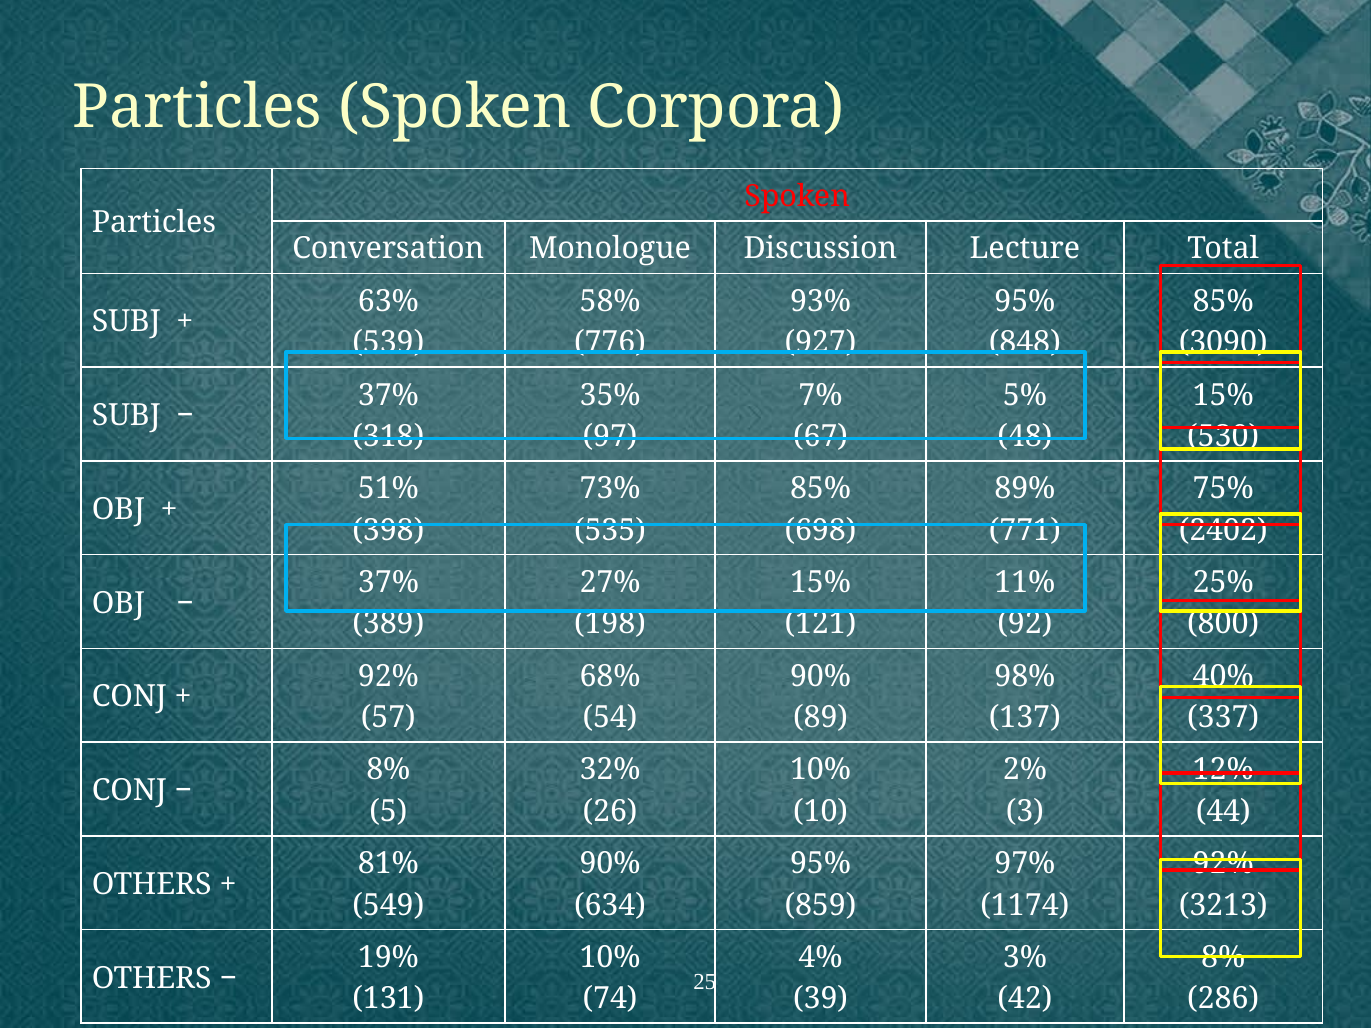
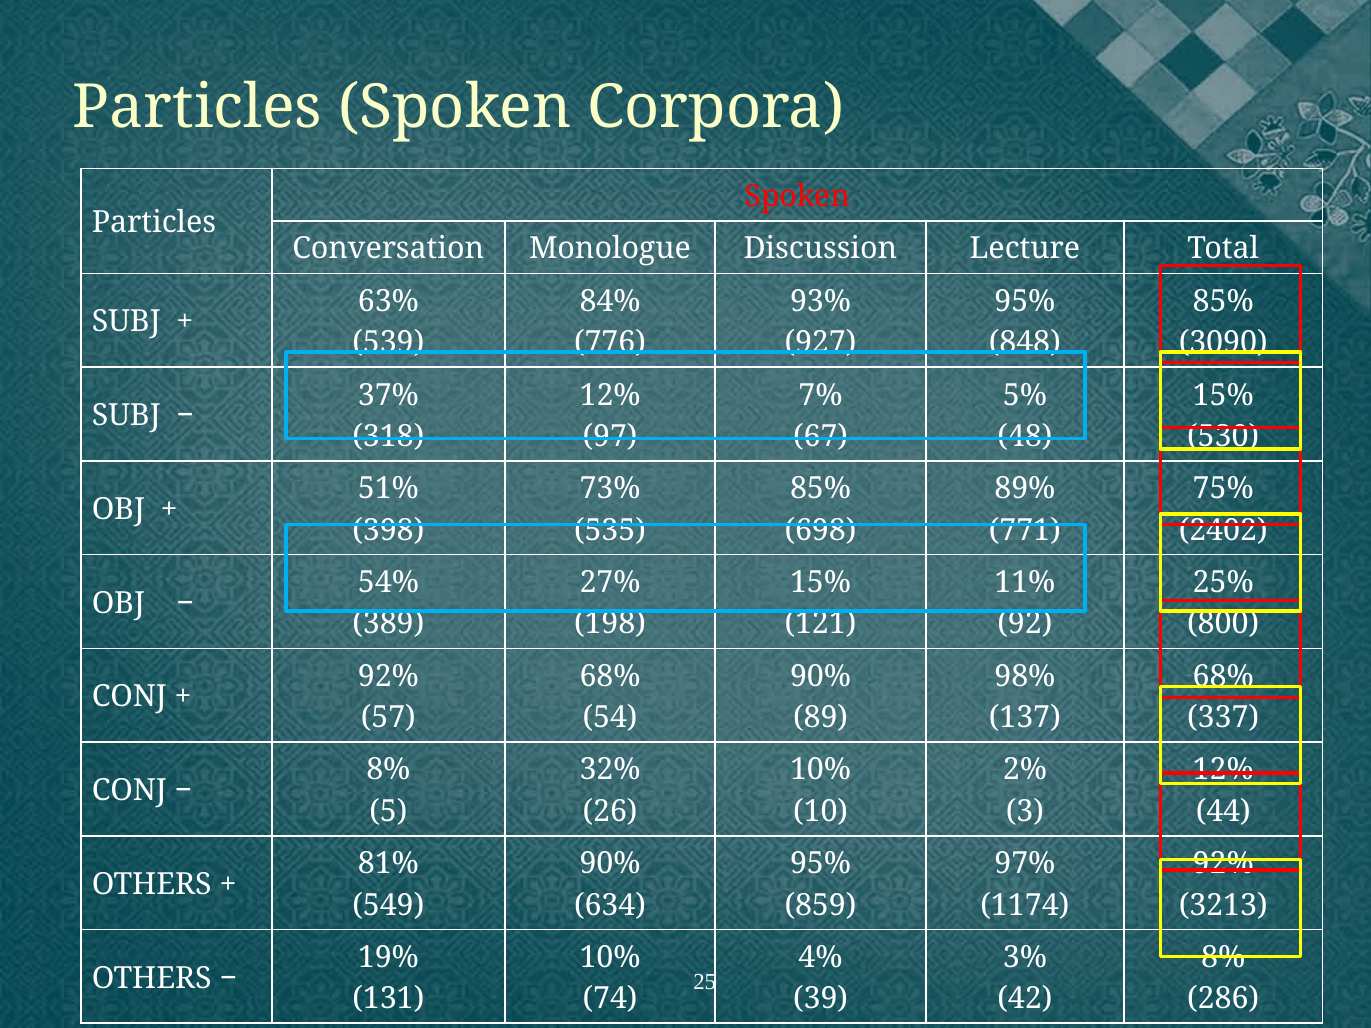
58%: 58% -> 84% (610, 301)
35%: 35% -> 12% (610, 395)
37%: 37% -> 54% (388, 583)
40%: 40% -> 68% (1223, 676)
